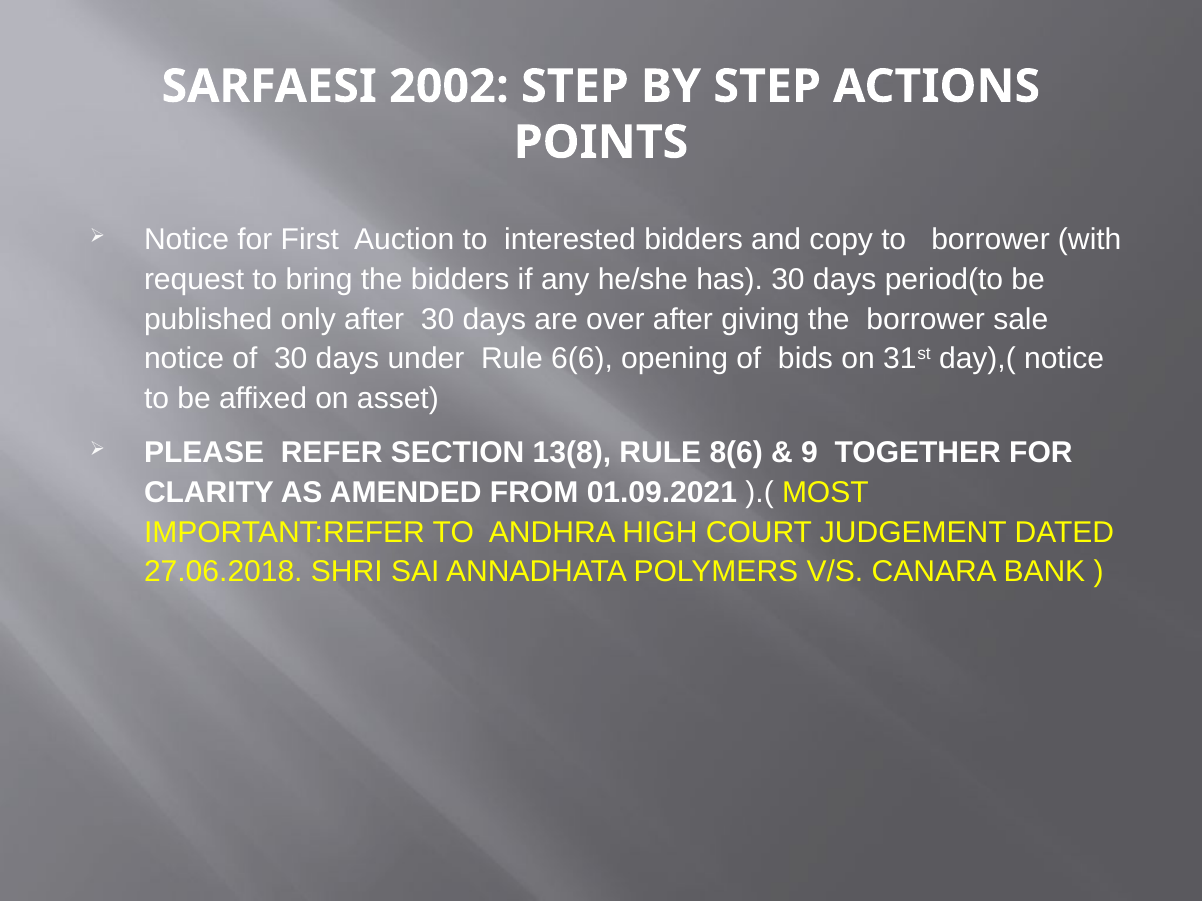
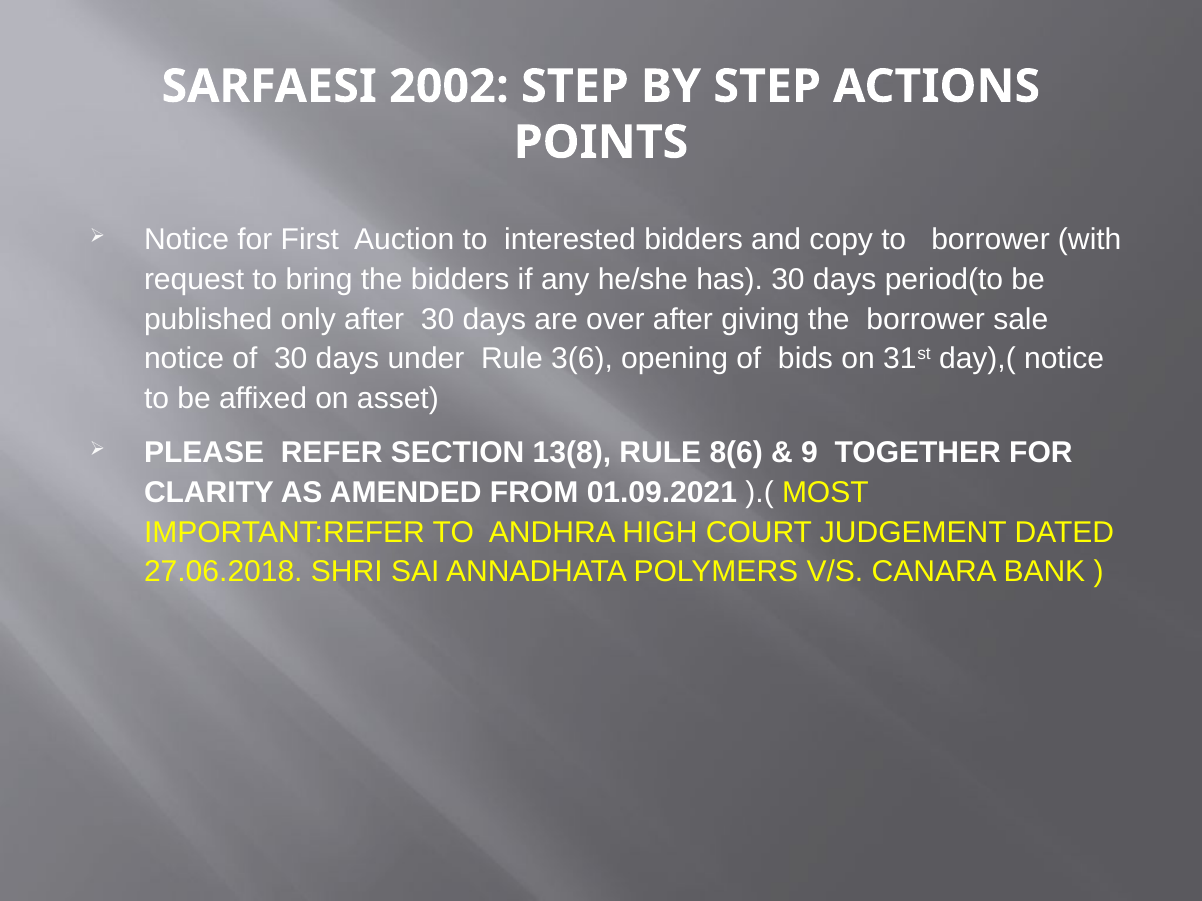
6(6: 6(6 -> 3(6 (582, 359)
